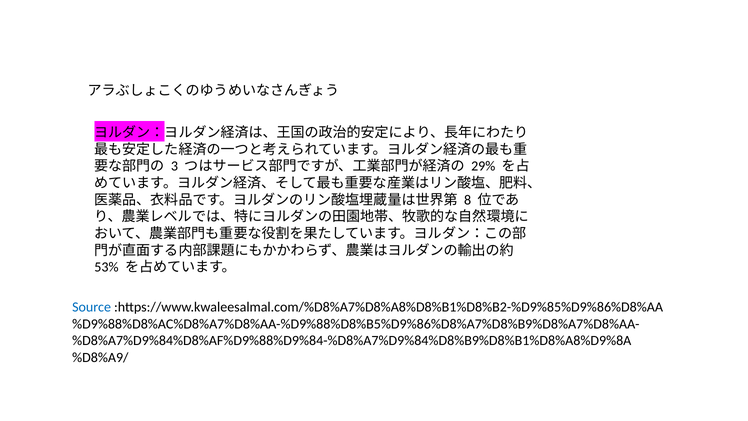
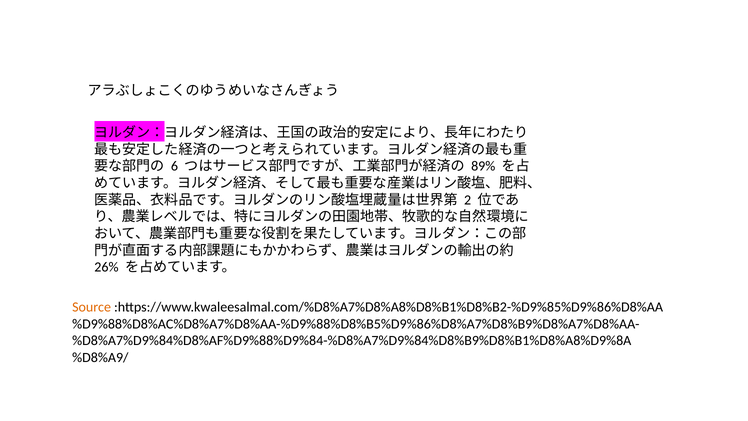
3: 3 -> 6 (174, 166)
29%: 29% -> 89% (483, 166)
8: 8 -> 2 (468, 200)
53%: 53% -> 26% (106, 267)
Source colour: blue -> orange (92, 307)
